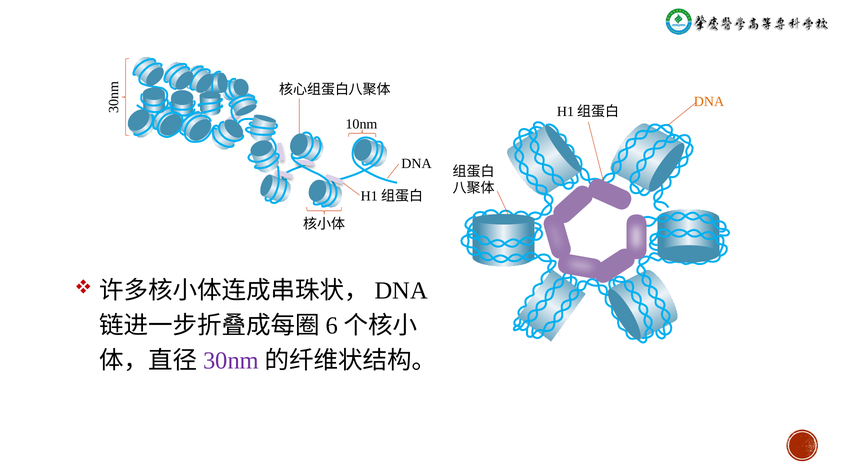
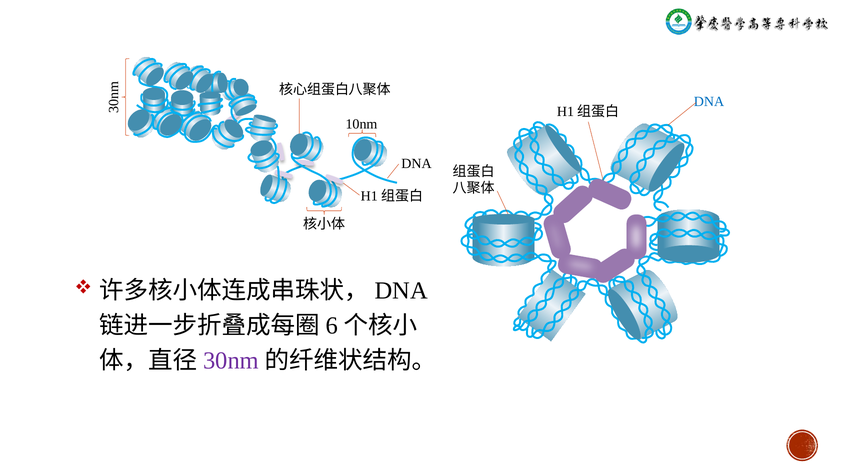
DNA colour: orange -> blue (709, 102)
